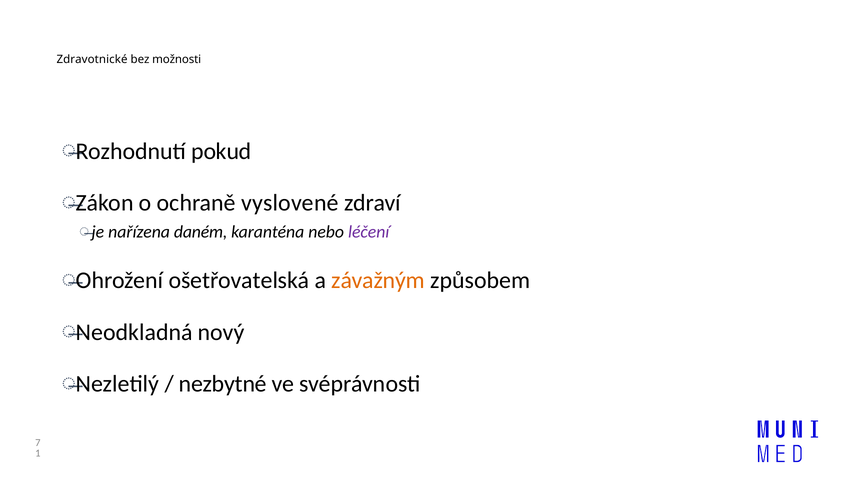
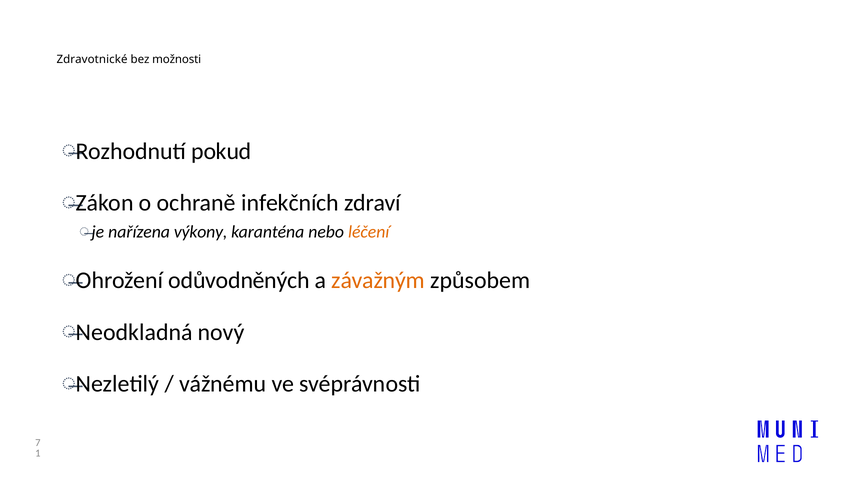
vyslovené: vyslovené -> infekčních (290, 203)
daném: daném -> výkony (201, 232)
léčení colour: purple -> orange (369, 232)
ošetřovatelská: ošetřovatelská -> odůvodněných (239, 281)
nezbytné: nezbytné -> vážnému (223, 384)
